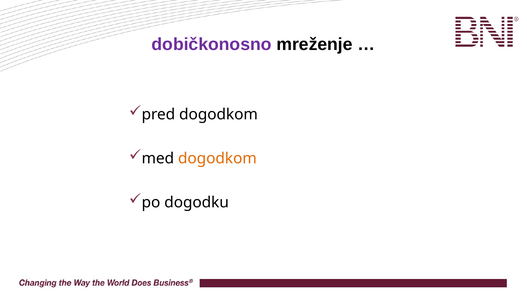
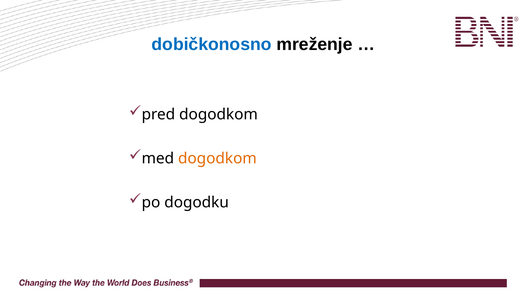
dobičkonosno colour: purple -> blue (212, 44)
